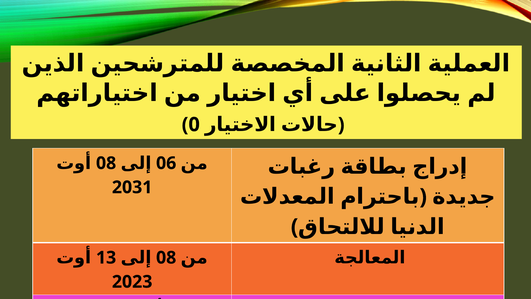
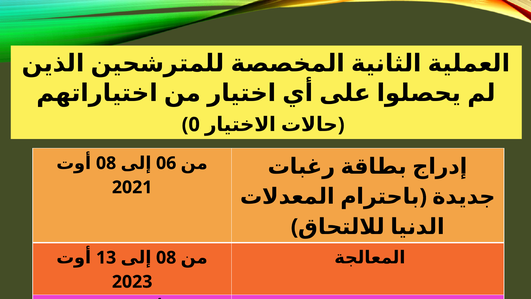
2031: 2031 -> 2021 (132, 187)
